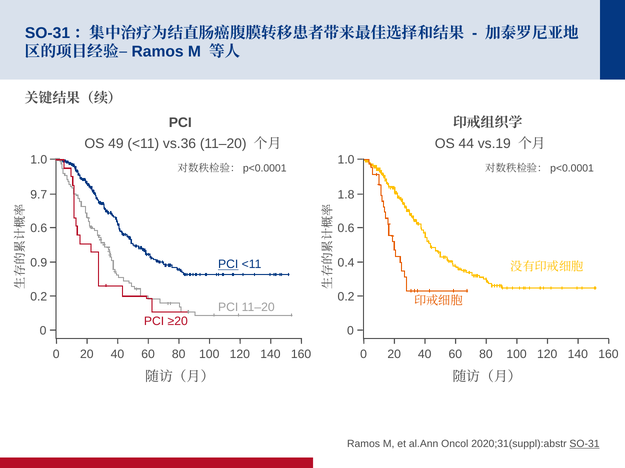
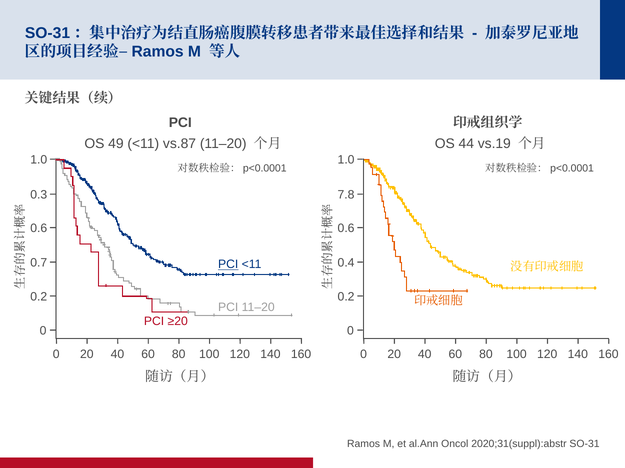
vs.36: vs.36 -> vs.87 (180, 144)
9.7: 9.7 -> 0.3 (39, 195)
1.8: 1.8 -> 7.8 (346, 195)
0.9: 0.9 -> 0.7 (39, 263)
SO-31 underline: present -> none (585, 444)
